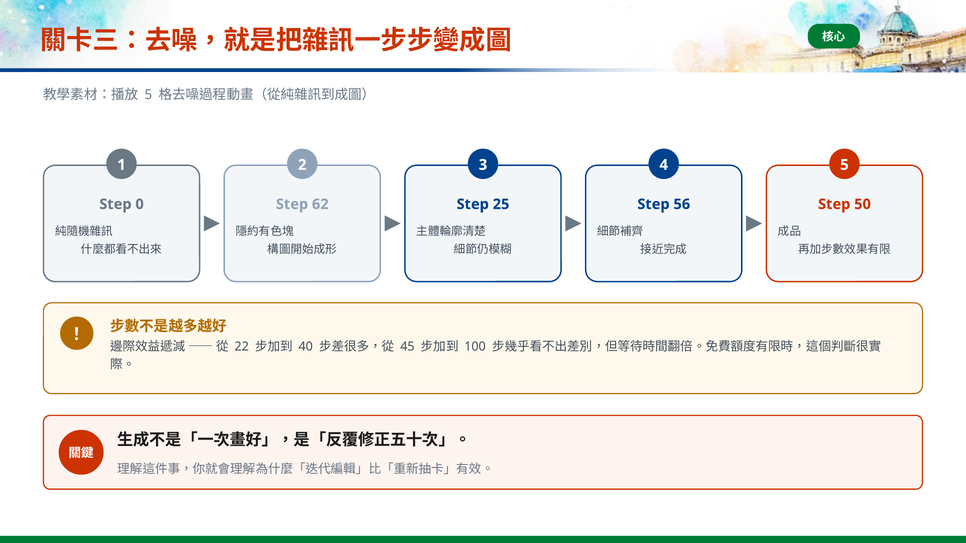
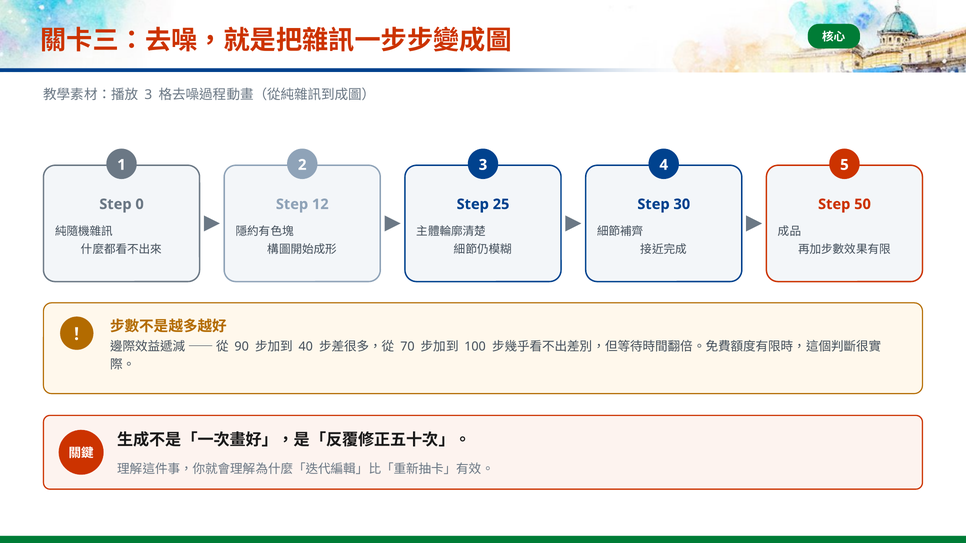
5: 5 -> 3 (148, 95)
62: 62 -> 12 (320, 204)
56: 56 -> 30 (682, 204)
22: 22 -> 90 (242, 347)
45: 45 -> 70 (407, 347)
